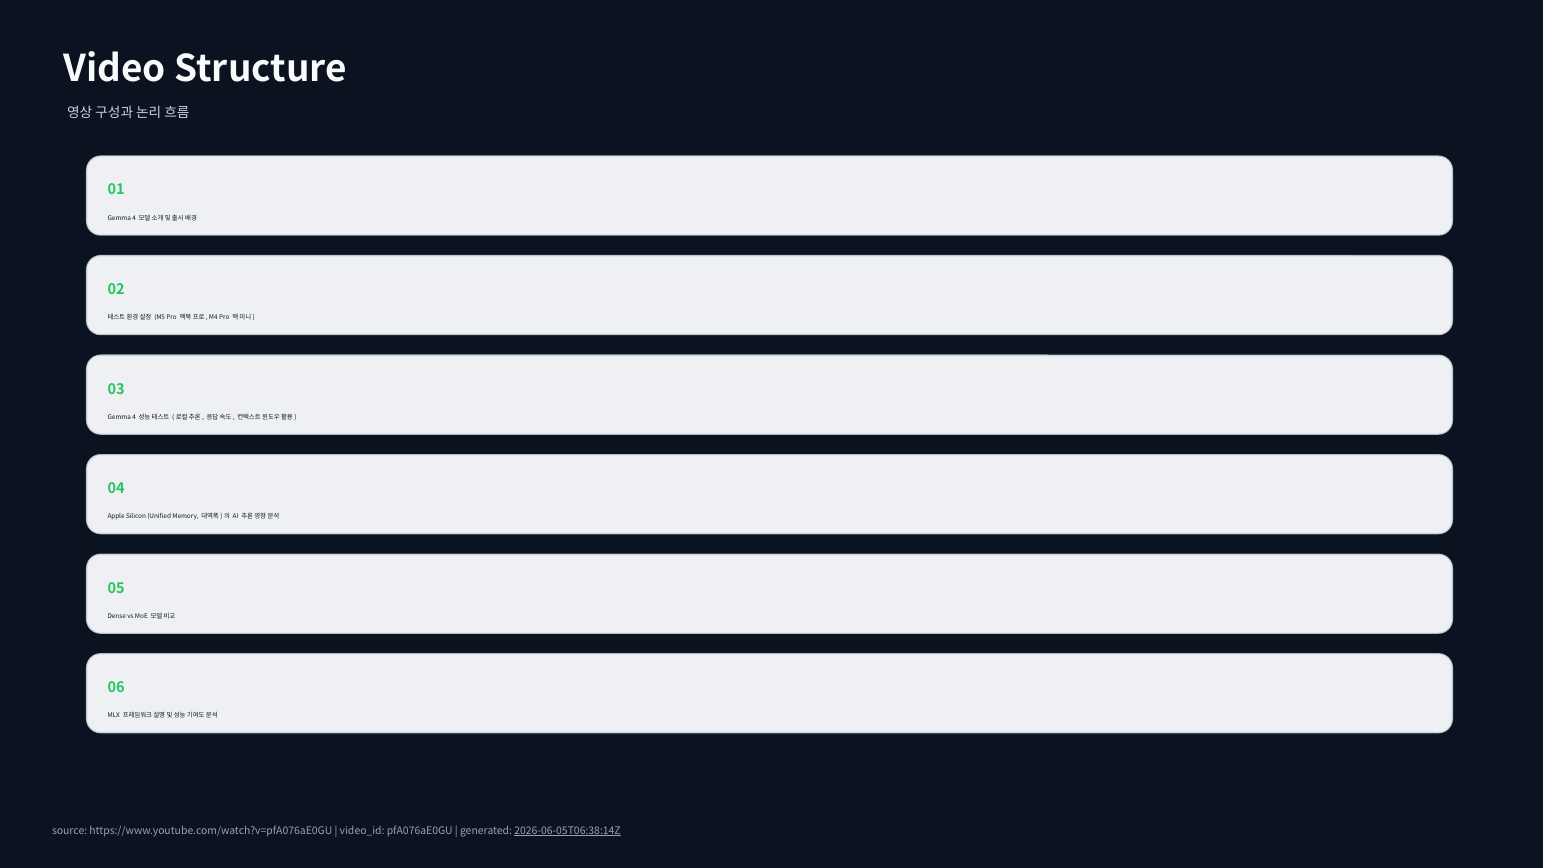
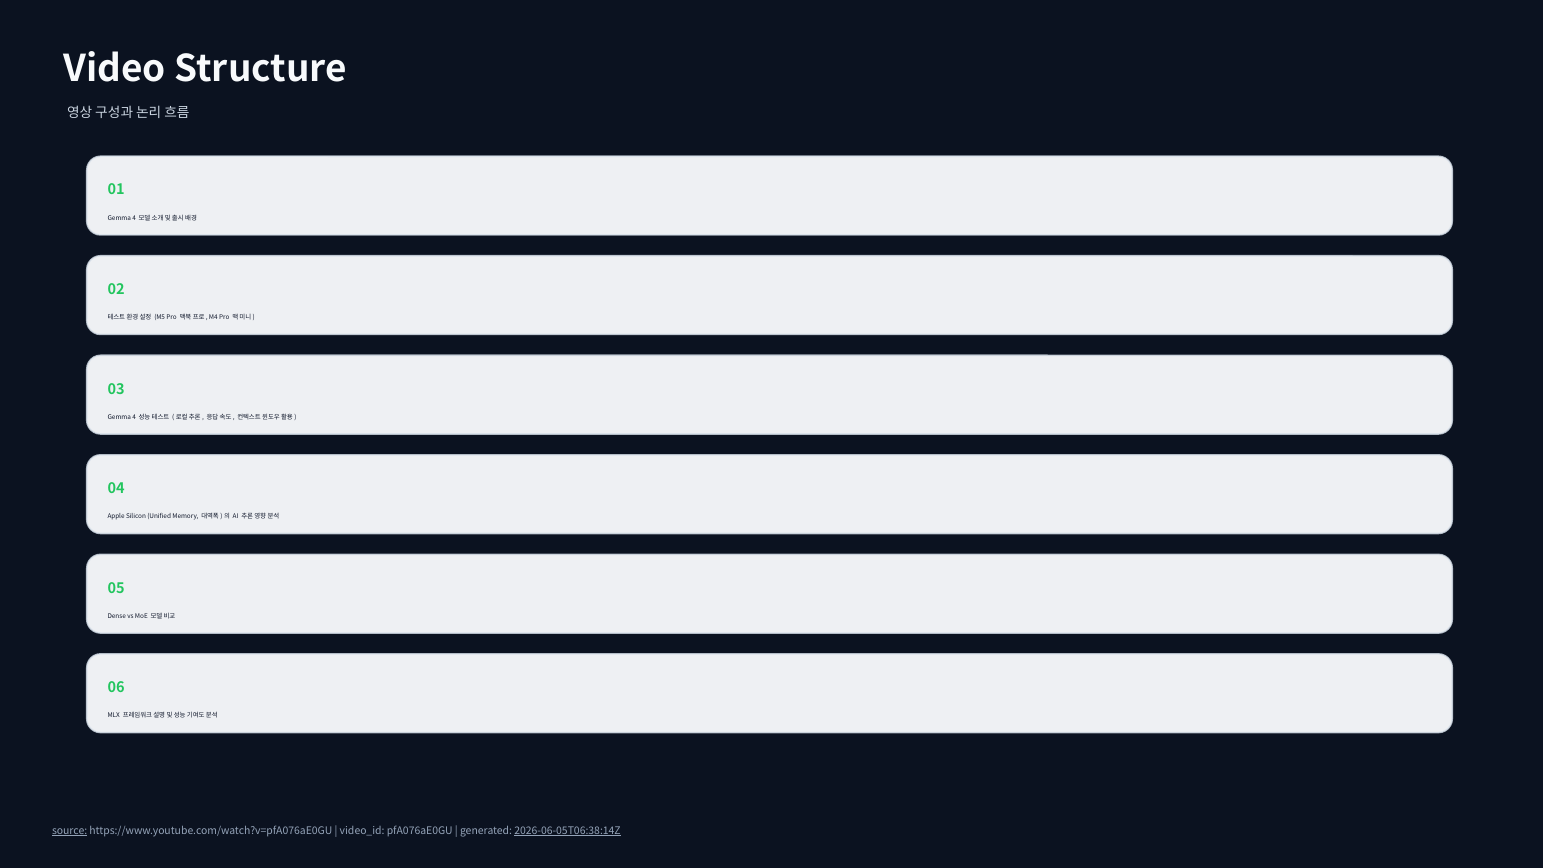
source underline: none -> present (70, 831)
